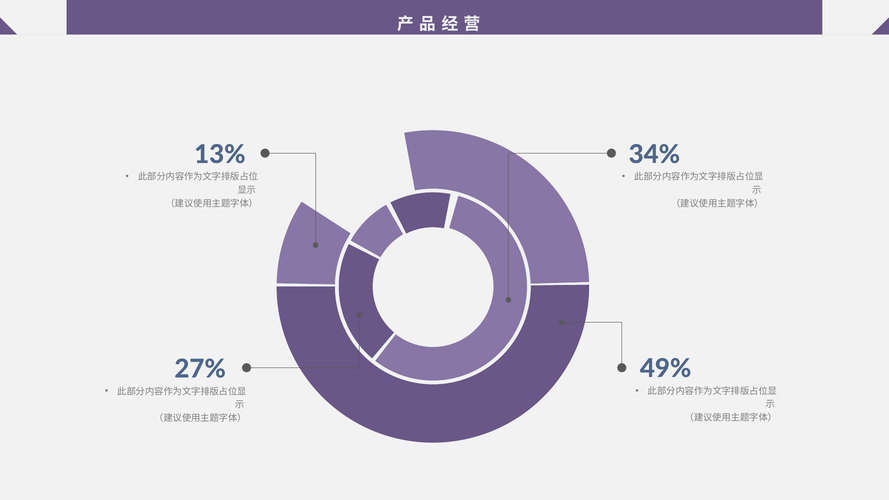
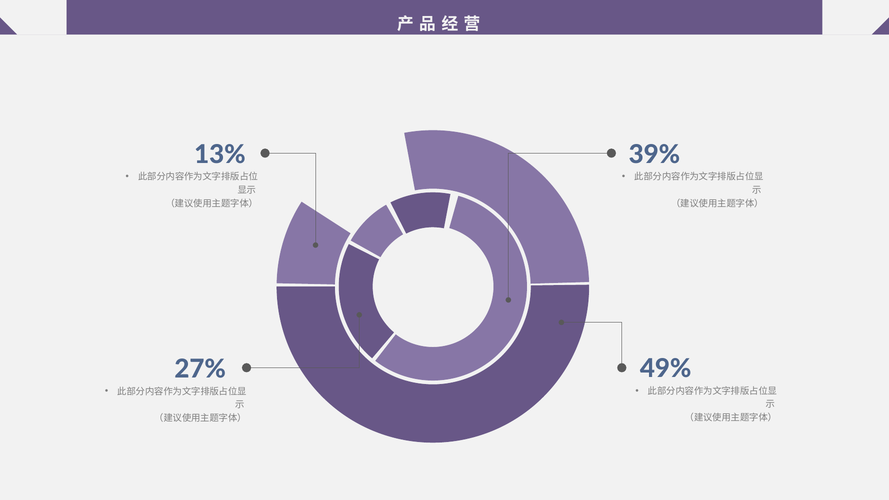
34%: 34% -> 39% (654, 155)
